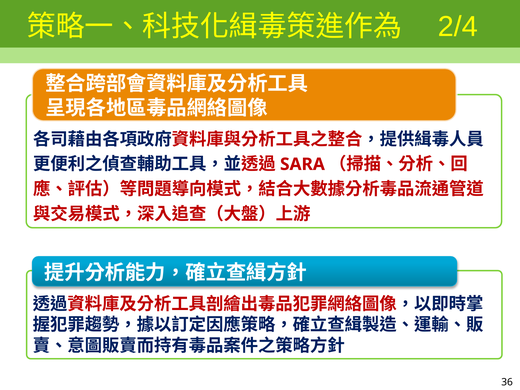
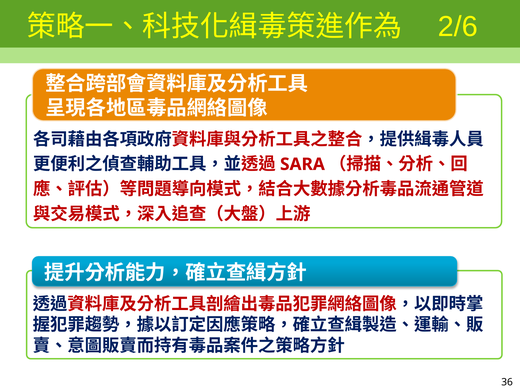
2/4: 2/4 -> 2/6 (458, 27)
